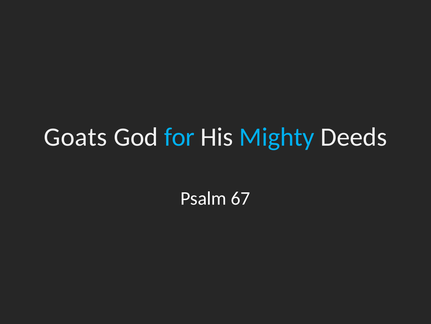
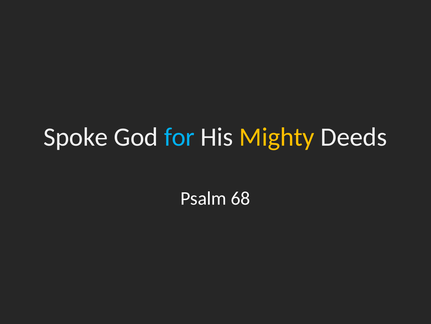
Goats: Goats -> Spoke (76, 137)
Mighty colour: light blue -> yellow (277, 137)
67: 67 -> 68 (241, 198)
